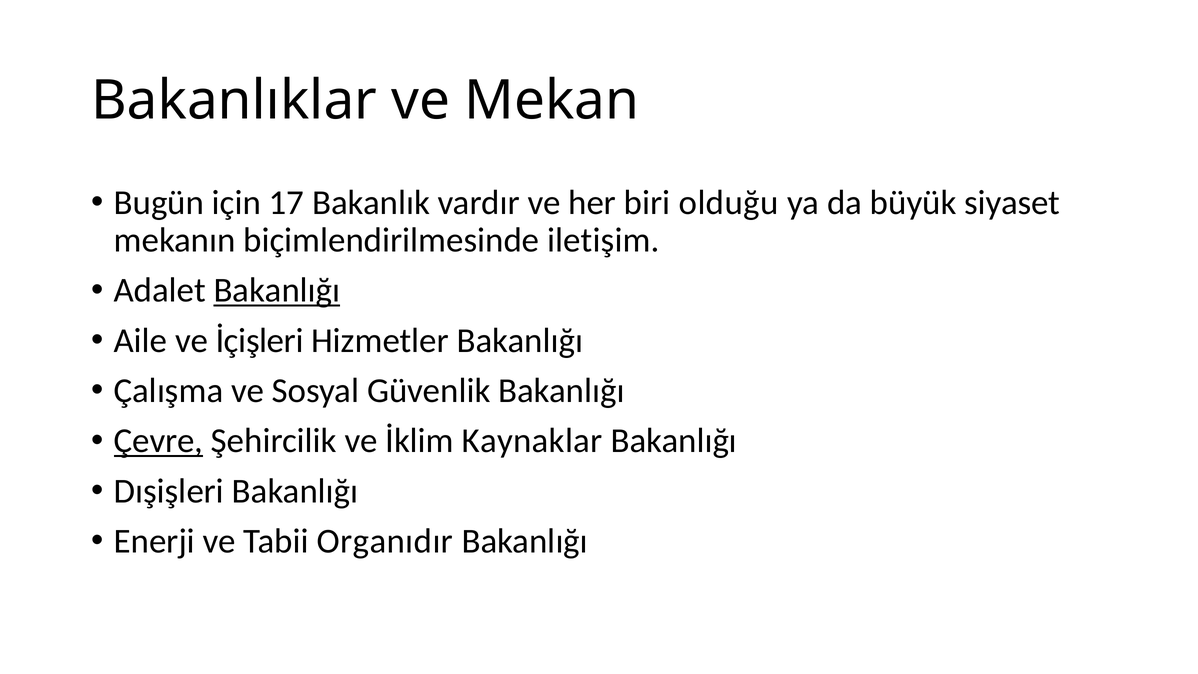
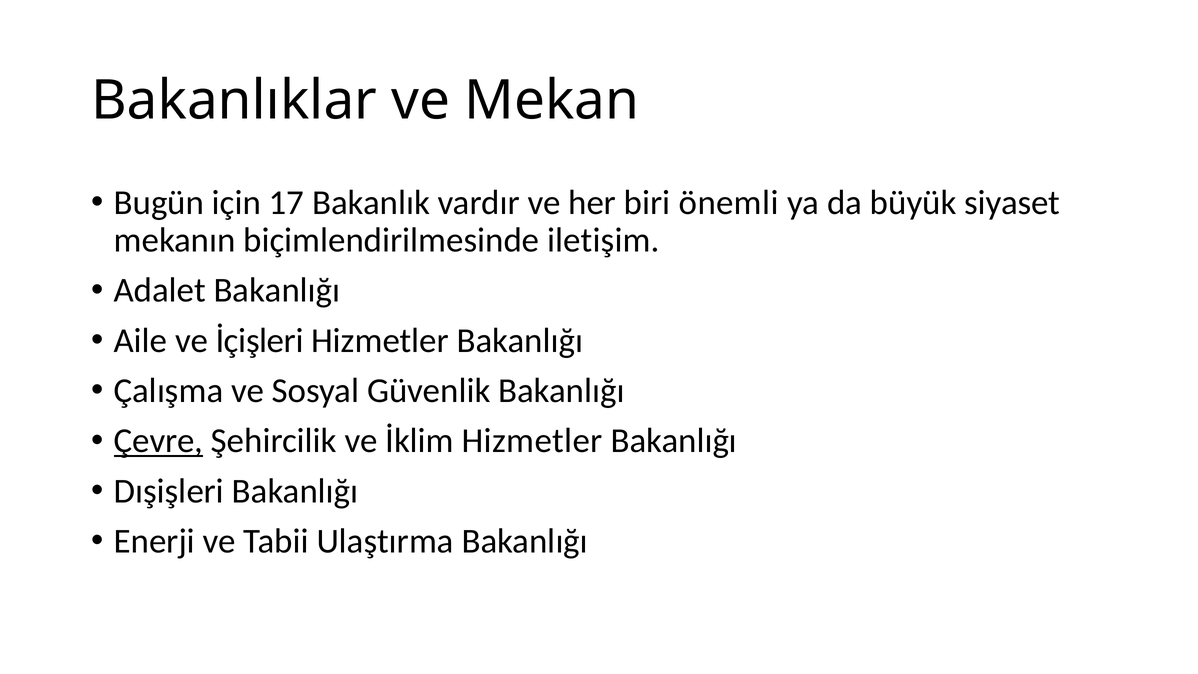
olduğu: olduğu -> önemli (729, 202)
Bakanlığı underline: present -> none (277, 290)
İklim Kaynaklar: Kaynaklar -> Hizmetler (532, 441)
Organıdır: Organıdır -> Ulaştırma (385, 541)
